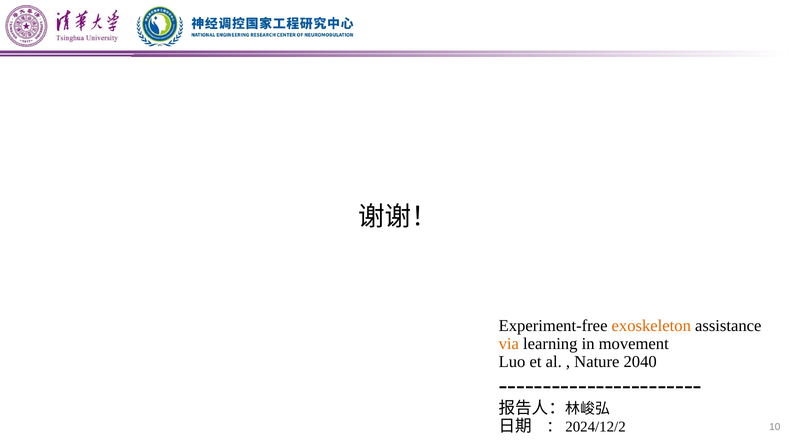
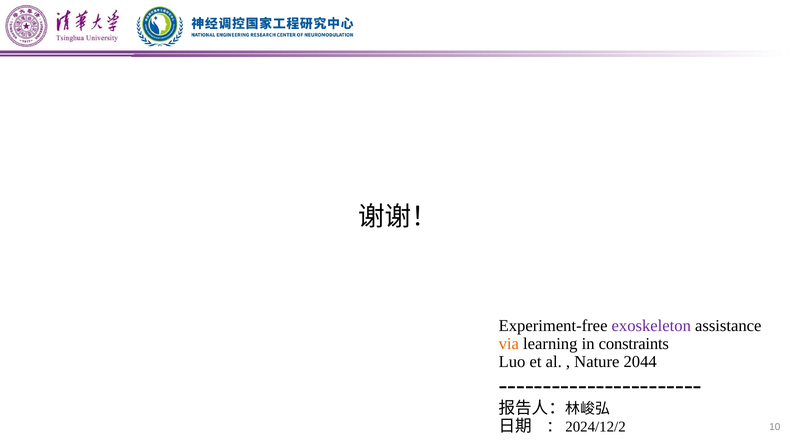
exoskeleton colour: orange -> purple (651, 326)
movement: movement -> constraints (634, 343)
2040: 2040 -> 2044 (640, 361)
